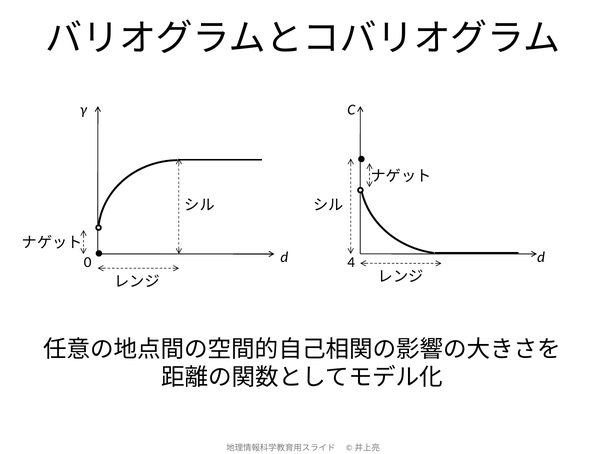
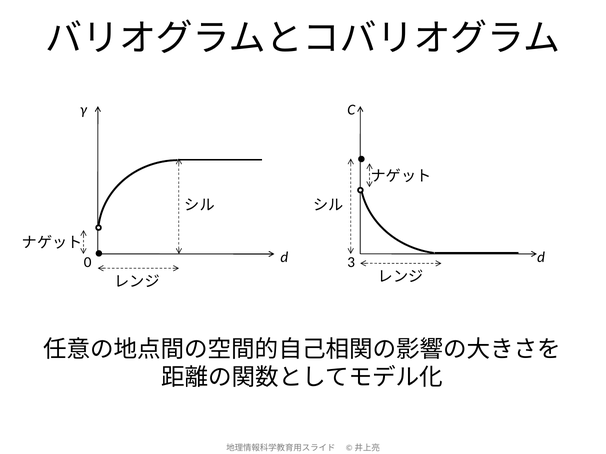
4: 4 -> 3 (351, 262)
